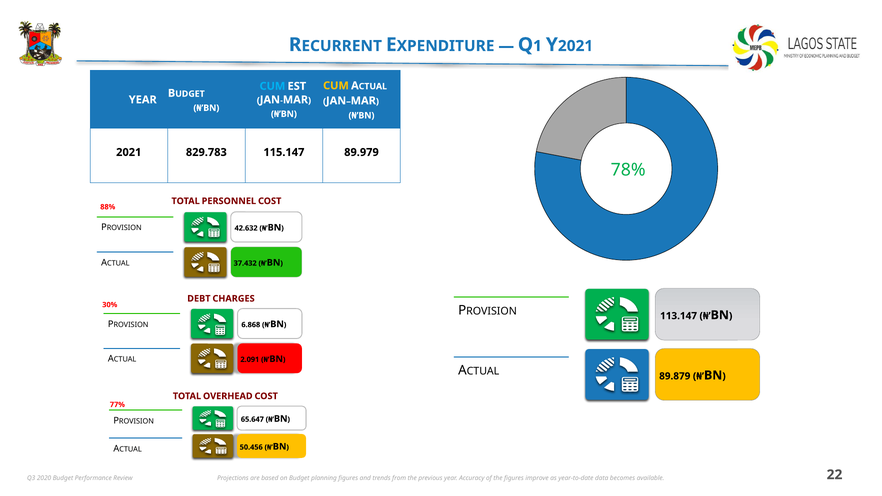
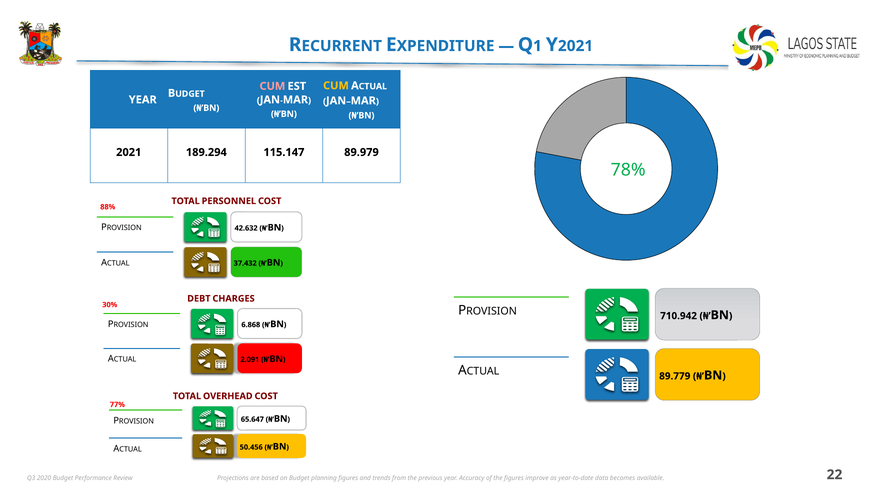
CUM colour: light blue -> pink (272, 86)
829.783: 829.783 -> 189.294 (206, 152)
113.147: 113.147 -> 710.942 (679, 316)
89.879: 89.879 -> 89.779 (675, 376)
